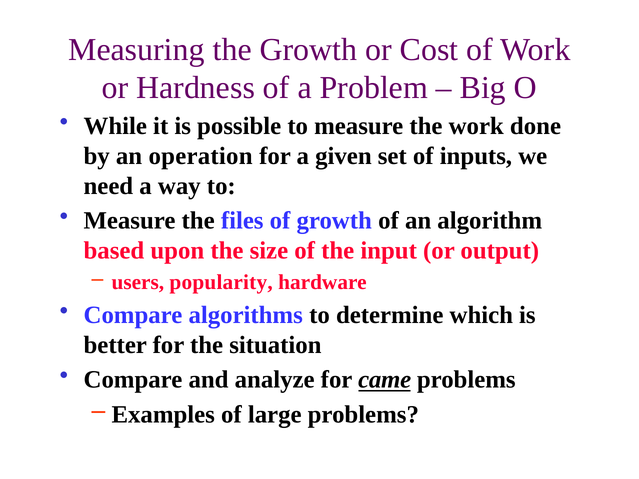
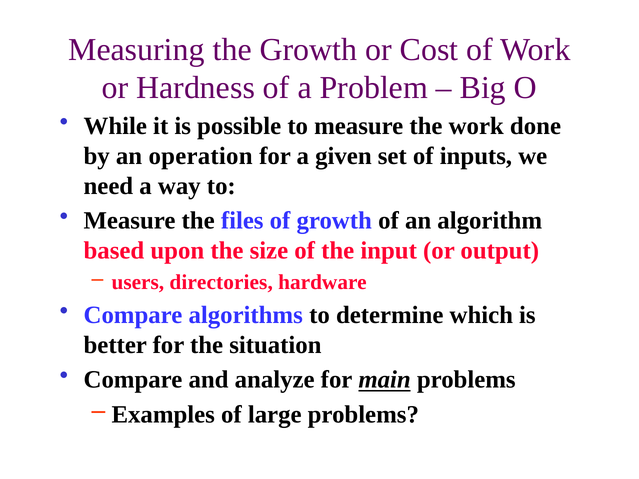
popularity: popularity -> directories (221, 282)
came: came -> main (385, 380)
